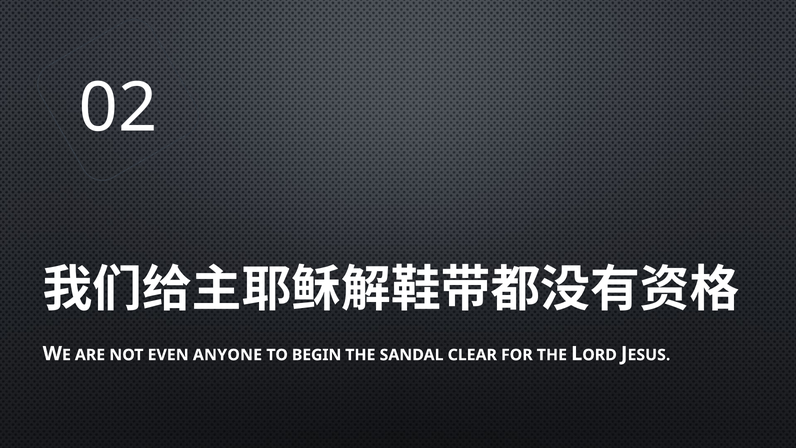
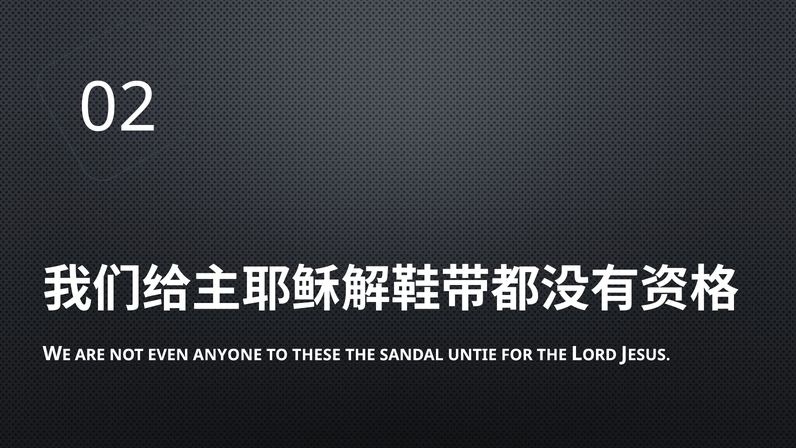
BEGIN: BEGIN -> THESE (316, 355)
CLEAR: CLEAR -> UNTIE (472, 355)
